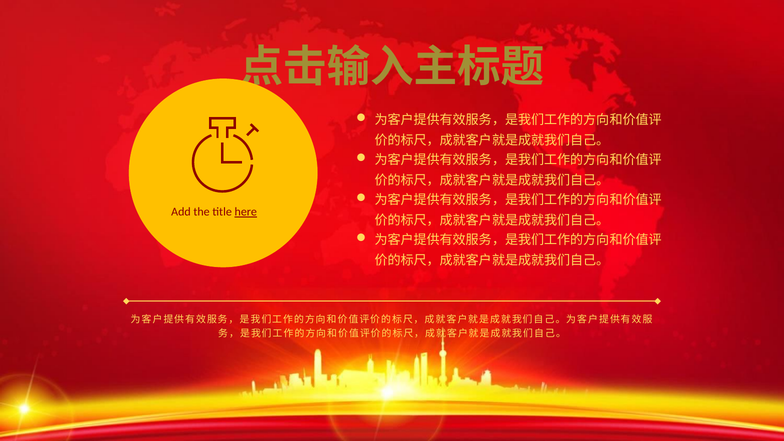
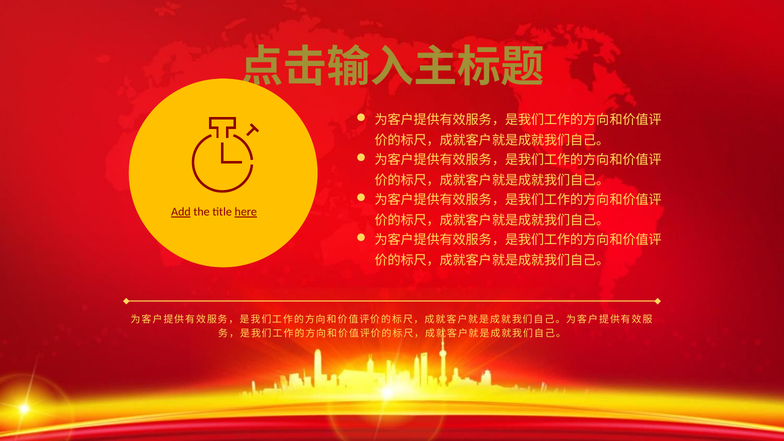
Add underline: none -> present (181, 212)
